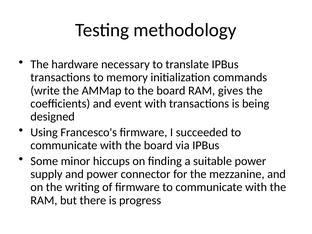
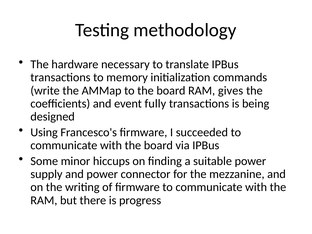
event with: with -> fully (155, 104)
